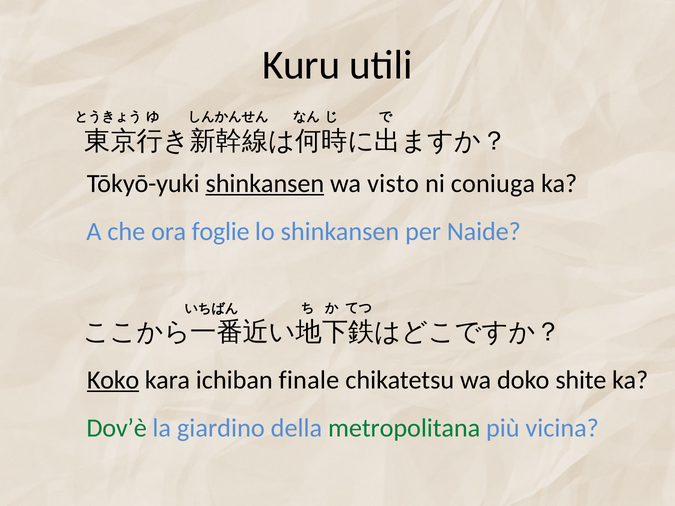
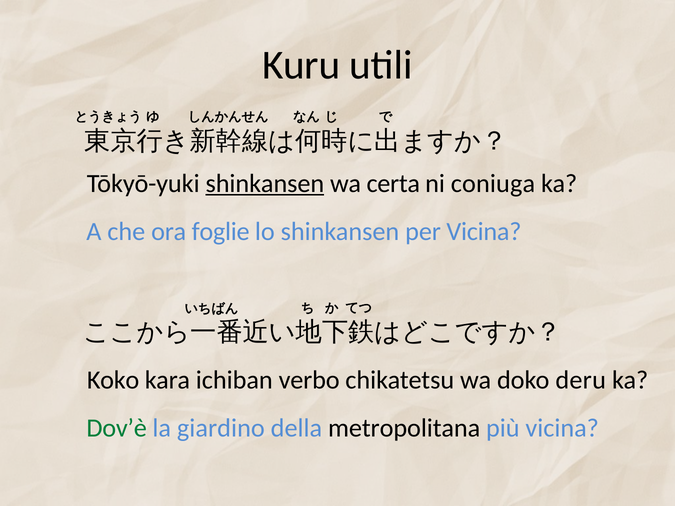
visto: visto -> certa (393, 184)
per Naide: Naide -> Vicina (484, 231)
Koko underline: present -> none (113, 380)
finale: finale -> verbo (309, 380)
shite: shite -> deru (581, 380)
metropolitana colour: green -> black (404, 428)
